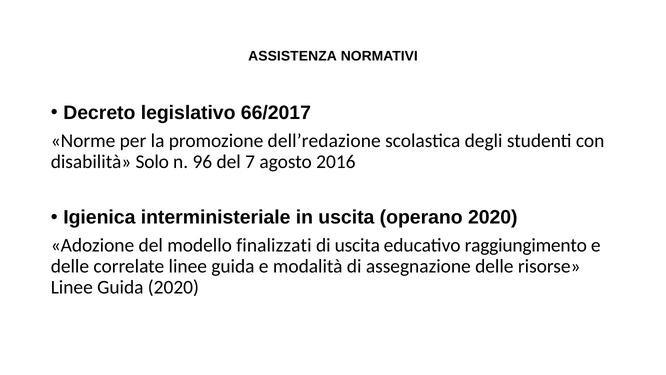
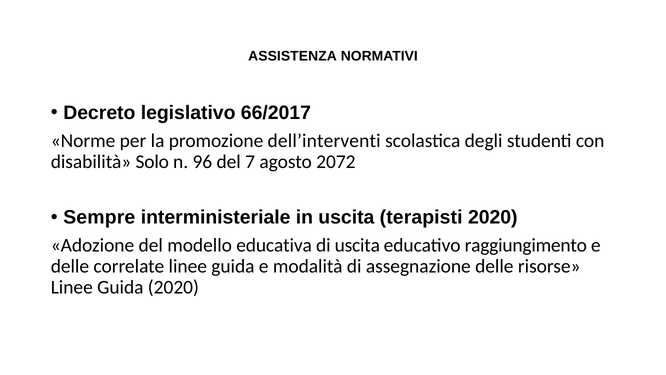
dell’redazione: dell’redazione -> dell’interventi (324, 141)
2016: 2016 -> 2072 (336, 162)
Igienica: Igienica -> Sempre (99, 217)
operano: operano -> terapisti (421, 217)
finalizzati: finalizzati -> educativa (274, 245)
